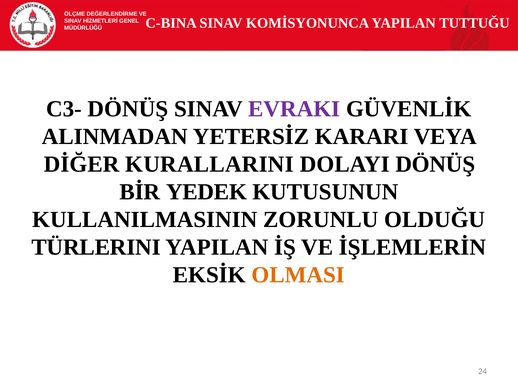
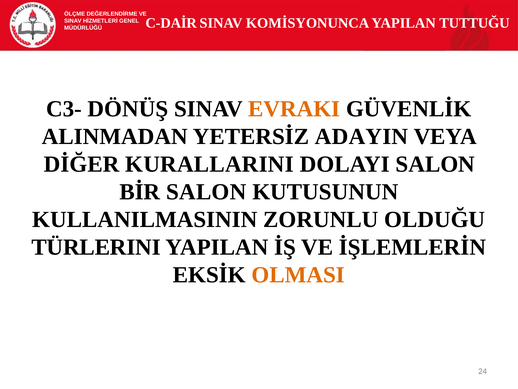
C-BINA: C-BINA -> C-DAİR (171, 23)
EVRAKI colour: purple -> orange (294, 109)
KARARI: KARARI -> ADAYIN (362, 136)
DOLAYI DÖNÜŞ: DÖNÜŞ -> SALON (435, 164)
BİR YEDEK: YEDEK -> SALON (206, 192)
